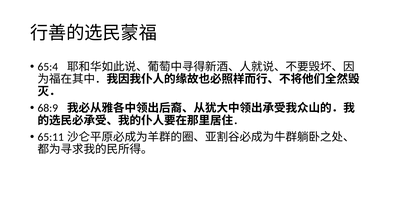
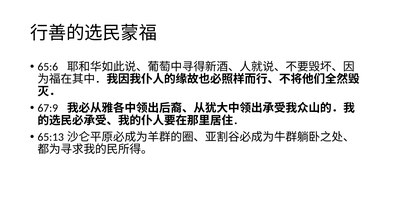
65:4: 65:4 -> 65:6 (48, 67)
68:9: 68:9 -> 67:9 (48, 108)
65:11: 65:11 -> 65:13 (51, 137)
